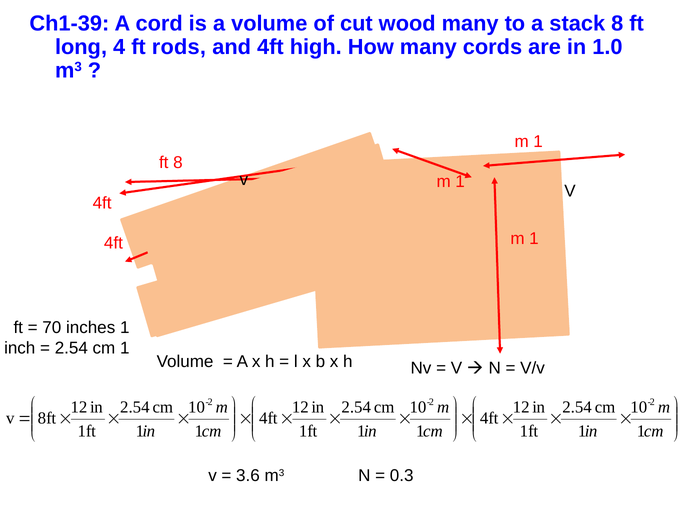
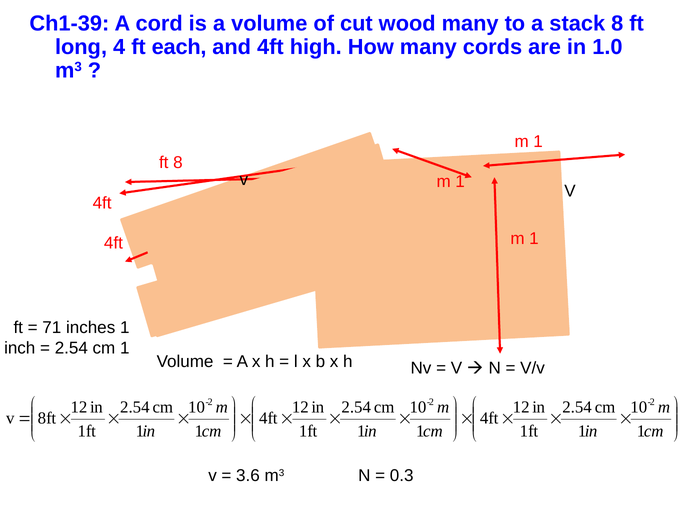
rods: rods -> each (179, 47)
70: 70 -> 71 (52, 327)
